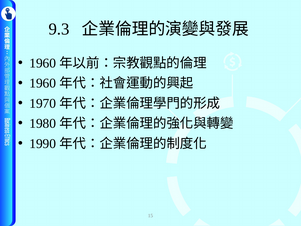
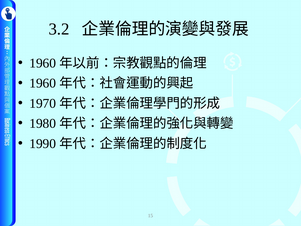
9.3: 9.3 -> 3.2 (59, 29)
